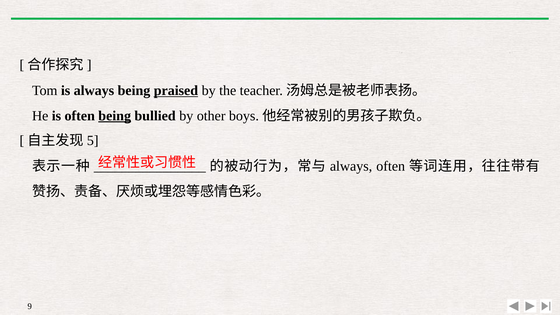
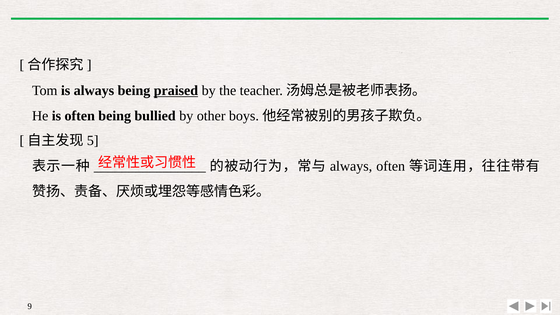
being underline: present -> none (115, 116)
